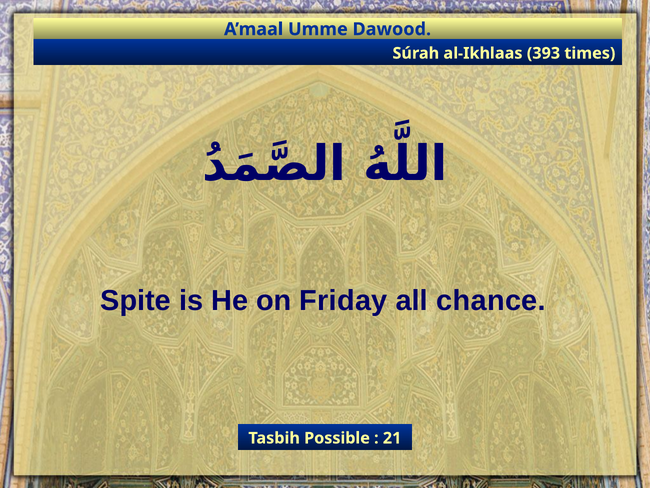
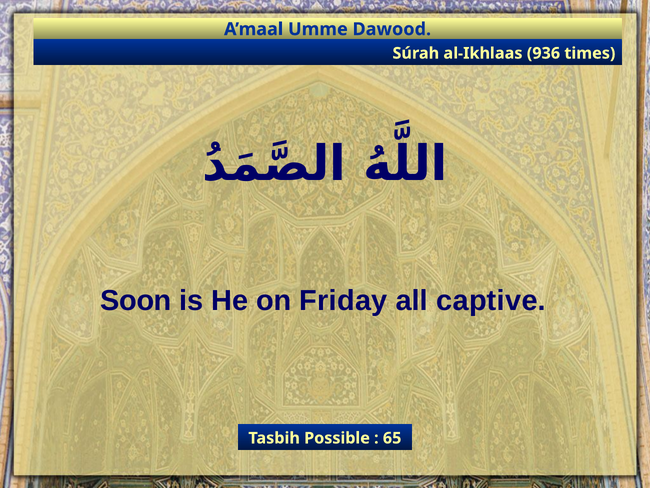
393: 393 -> 936 (543, 53)
Spite: Spite -> Soon (136, 300)
chance: chance -> captive (491, 300)
21: 21 -> 65 (392, 438)
